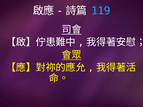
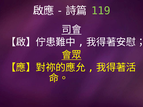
119 colour: light blue -> light green (101, 11)
